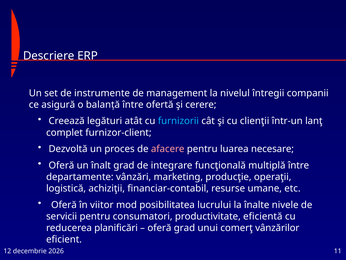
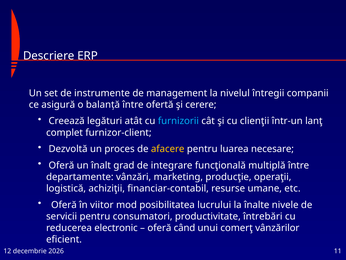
afacere colour: pink -> yellow (168, 149)
eficientă: eficientă -> întrebări (263, 216)
planificări: planificări -> electronic (116, 228)
oferă grad: grad -> când (184, 228)
